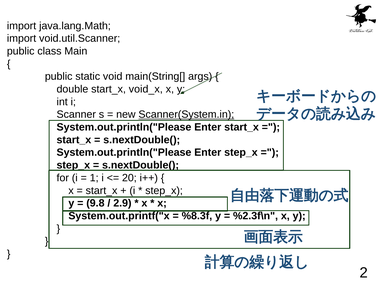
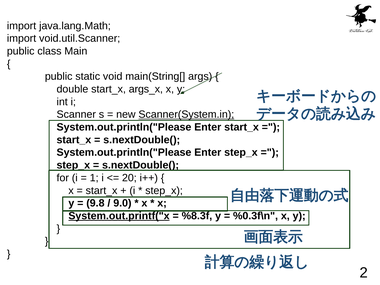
void_x: void_x -> args_x (146, 89)
2.9: 2.9 -> 9.0 (122, 203)
System.out.printf("x underline: none -> present (119, 216)
%2.3f\n: %2.3f\n -> %0.3f\n (256, 216)
